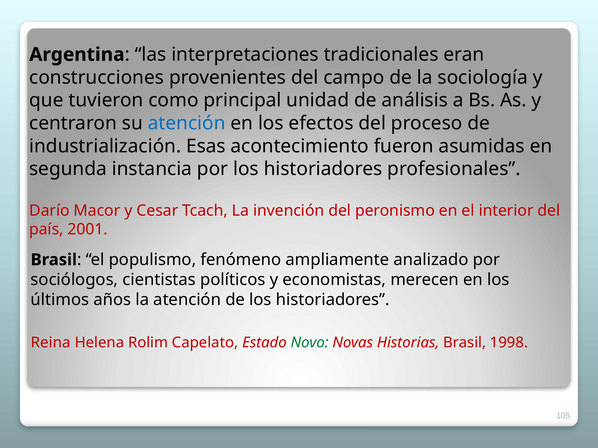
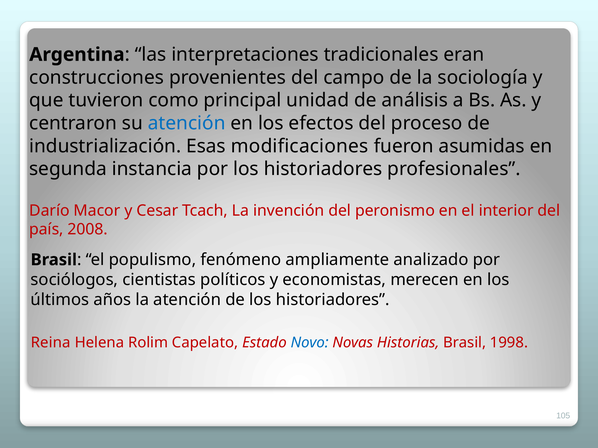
acontecimiento: acontecimiento -> modificaciones (300, 146)
2001: 2001 -> 2008 (88, 230)
Novo colour: green -> blue (310, 343)
